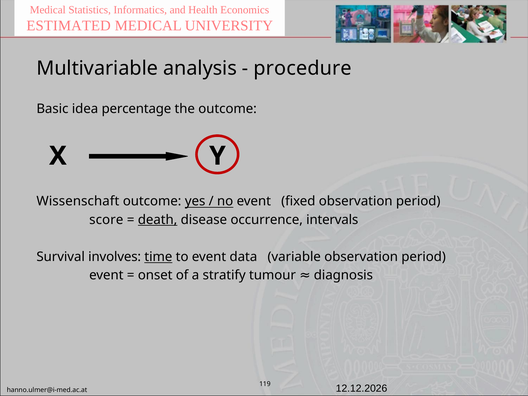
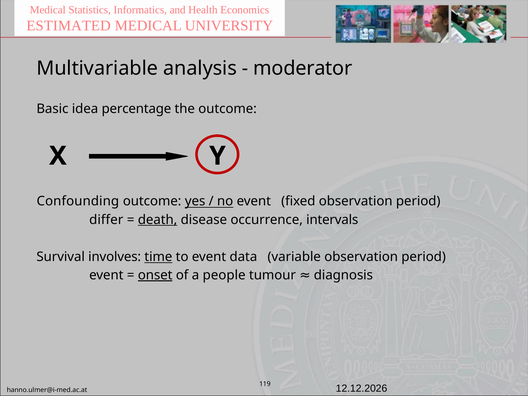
procedure: procedure -> moderator (303, 68)
Wissenschaft: Wissenschaft -> Confounding (78, 201)
score: score -> differ (106, 220)
onset underline: none -> present (155, 275)
stratify: stratify -> people (224, 275)
